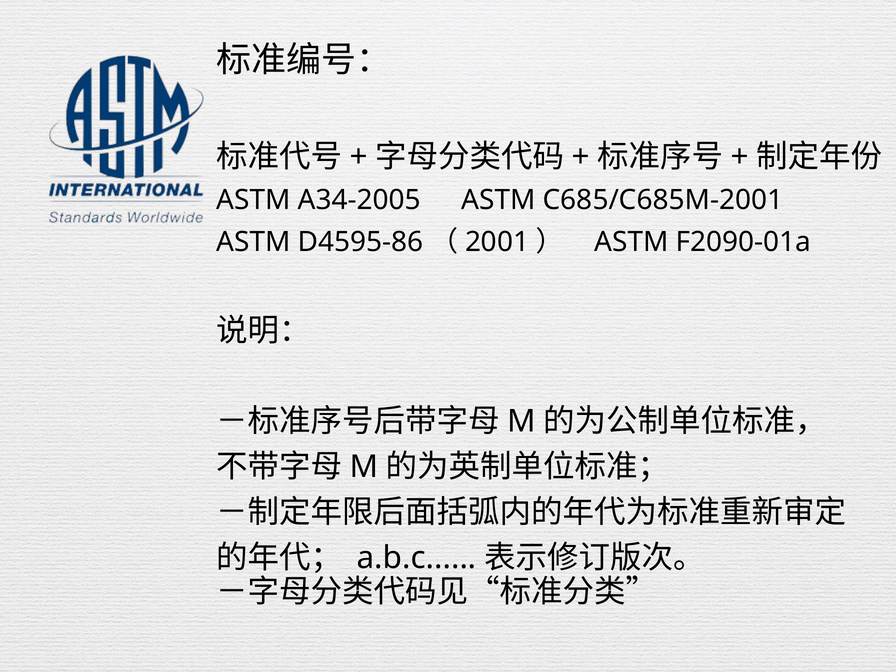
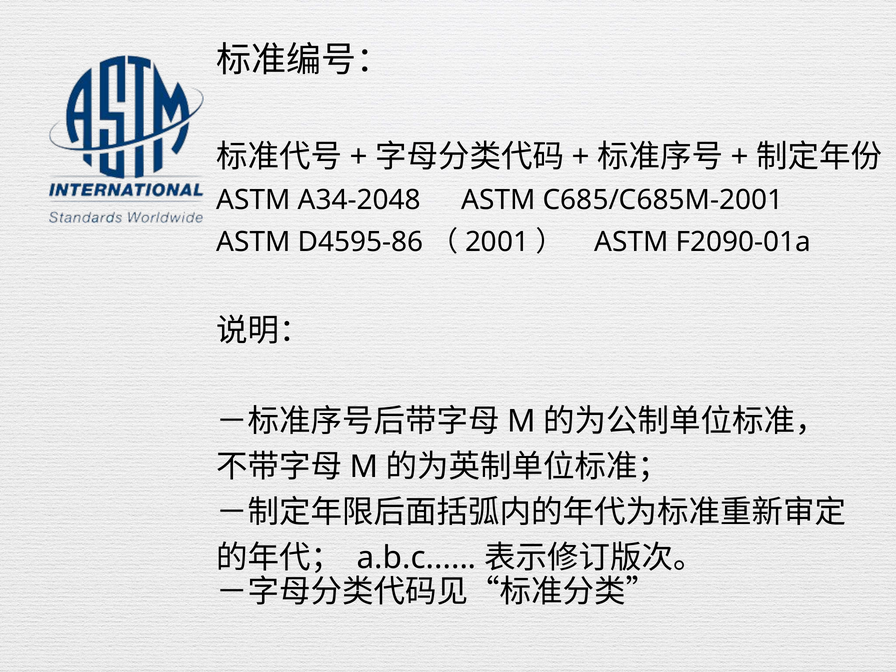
A34-2005: A34-2005 -> A34-2048 (359, 200)
